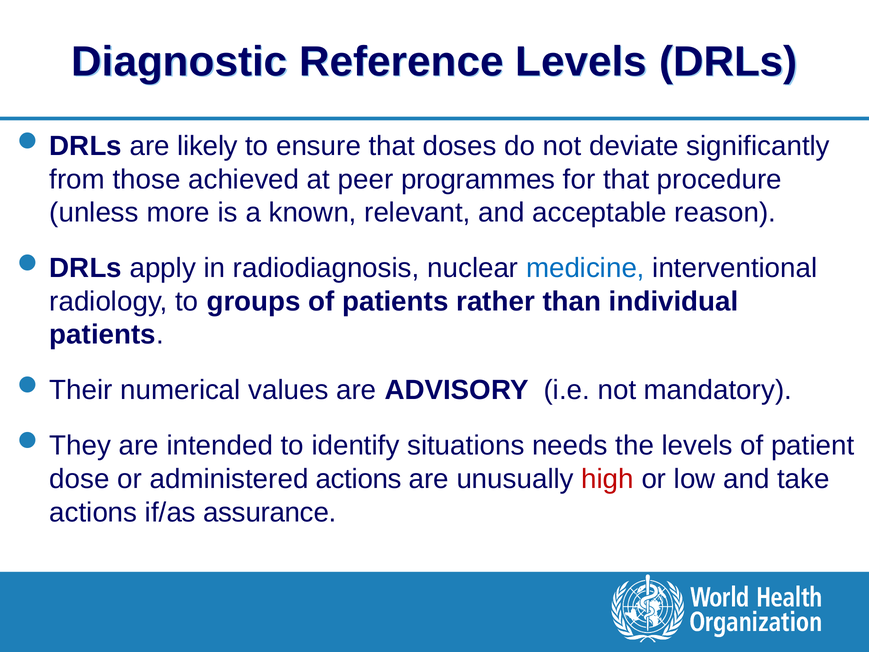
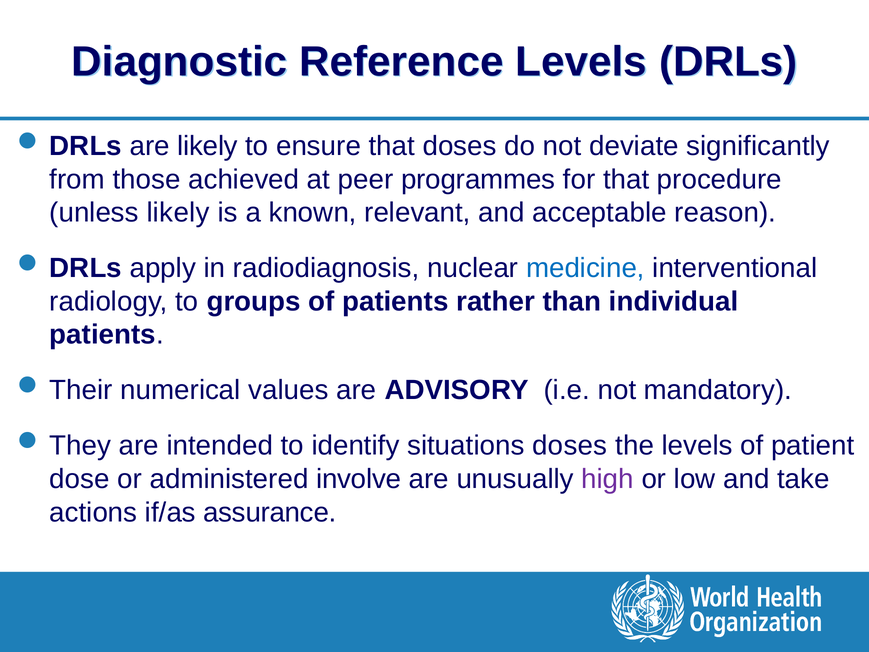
unless more: more -> likely (178, 213)
situations needs: needs -> doses (570, 446)
administered actions: actions -> involve (359, 479)
high colour: red -> purple (608, 479)
